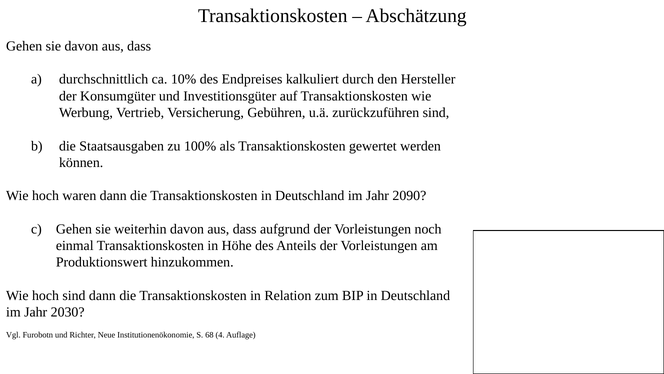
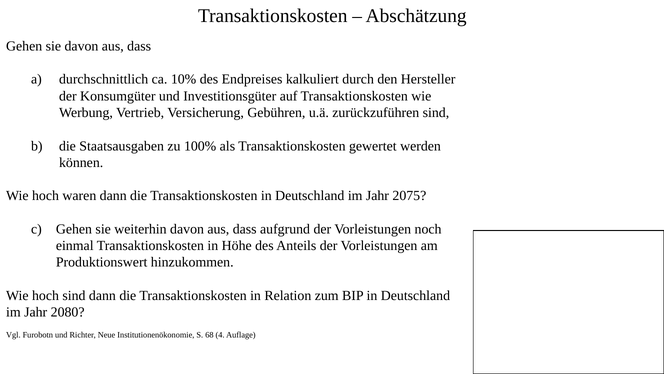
2090: 2090 -> 2075 (409, 196)
2030: 2030 -> 2080 (68, 312)
